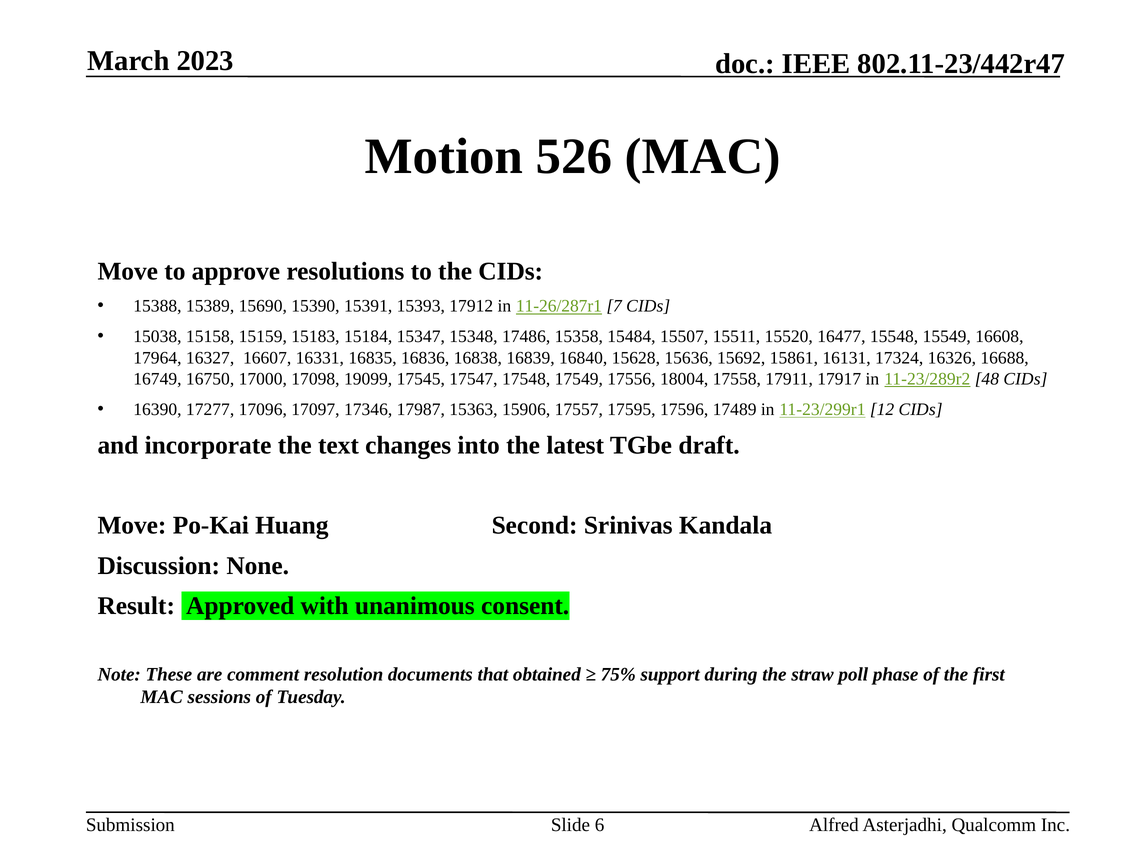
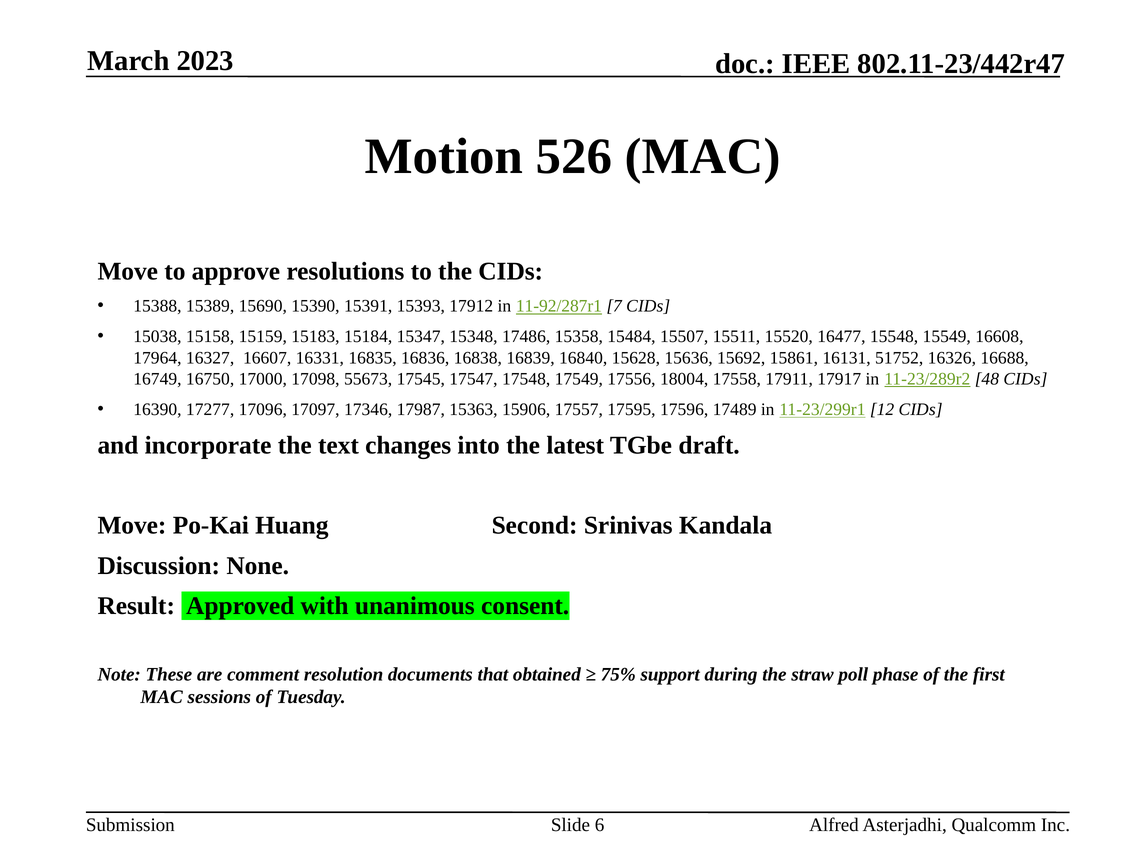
11-26/287r1: 11-26/287r1 -> 11-92/287r1 (559, 306)
17324: 17324 -> 51752 (899, 358)
19099: 19099 -> 55673 (368, 379)
